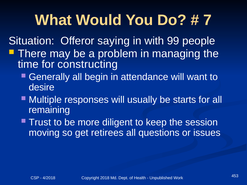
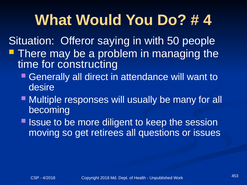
7: 7 -> 4 (208, 20)
99: 99 -> 50 (173, 41)
begin: begin -> direct (96, 77)
starts: starts -> many (185, 100)
remaining: remaining -> becoming (49, 110)
Trust: Trust -> Issue (40, 122)
